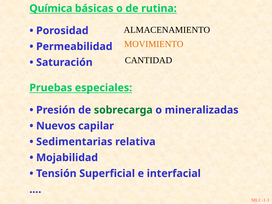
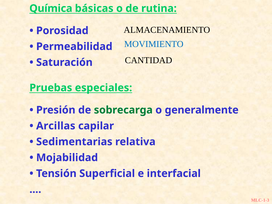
MOVIMIENTO colour: orange -> blue (154, 44)
mineralizadas: mineralizadas -> generalmente (202, 110)
Nuevos: Nuevos -> Arcillas (56, 126)
